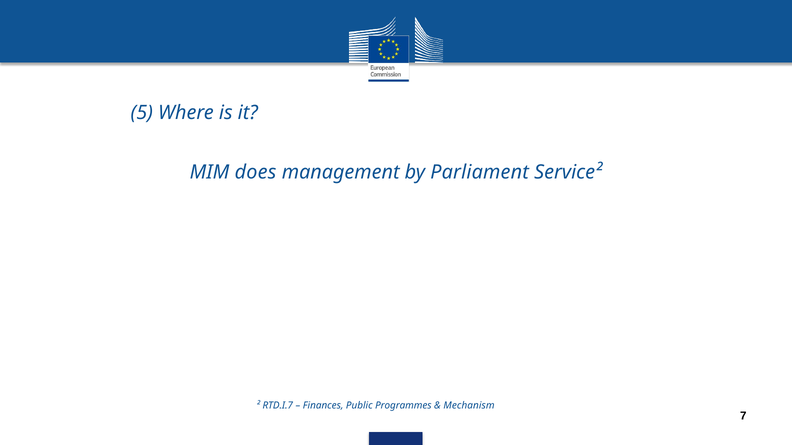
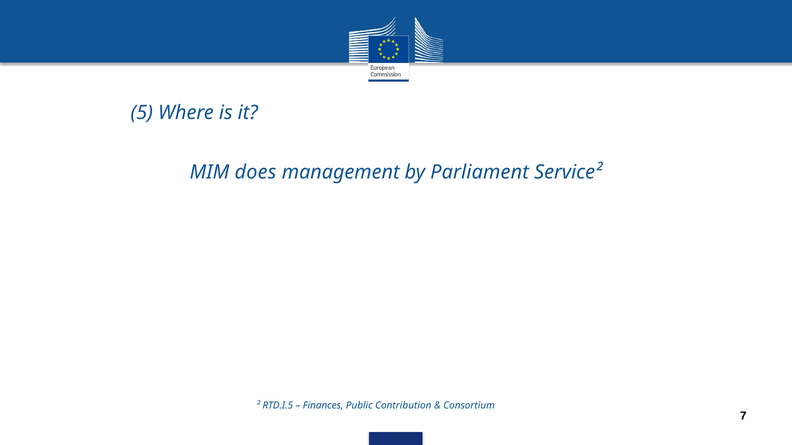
RTD.I.7: RTD.I.7 -> RTD.I.5 (278, 406)
Programmes: Programmes -> Contribution (403, 406)
Mechanism: Mechanism -> Consortium (469, 406)
